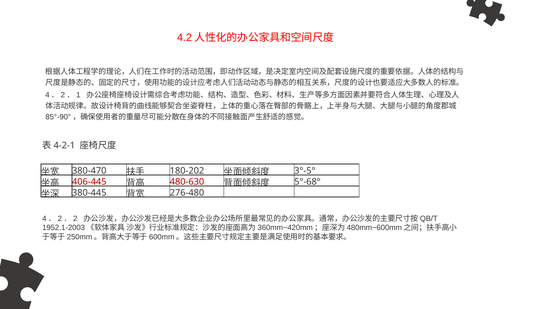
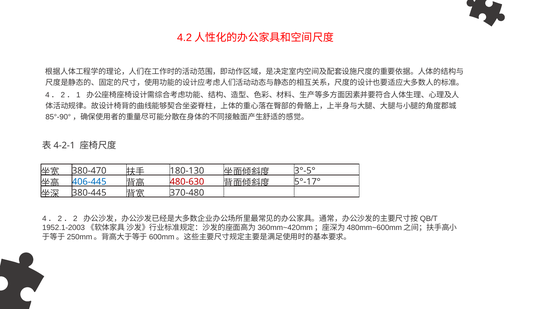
180-202: 180-202 -> 180-130 (187, 171)
406-445 colour: red -> blue (89, 182)
5°-68°: 5°-68° -> 5°-17° (307, 182)
276-480: 276-480 -> 370-480 (187, 193)
